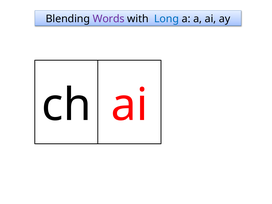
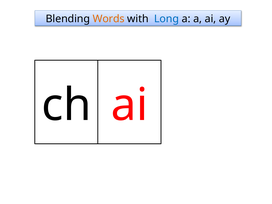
Words colour: purple -> orange (109, 19)
